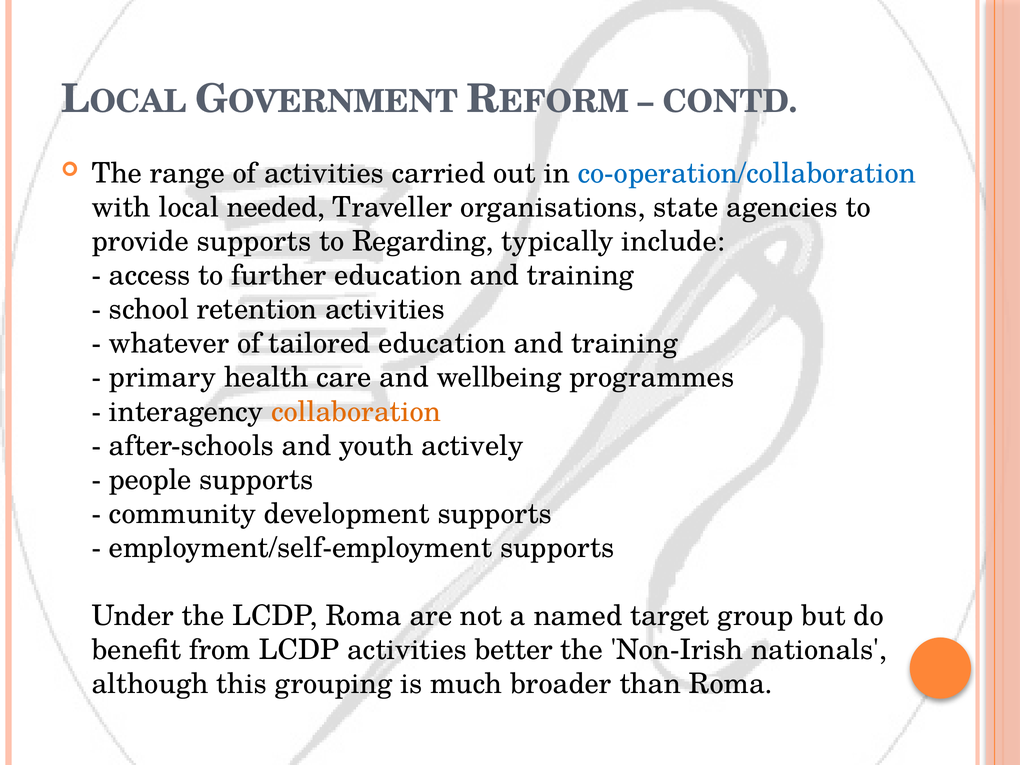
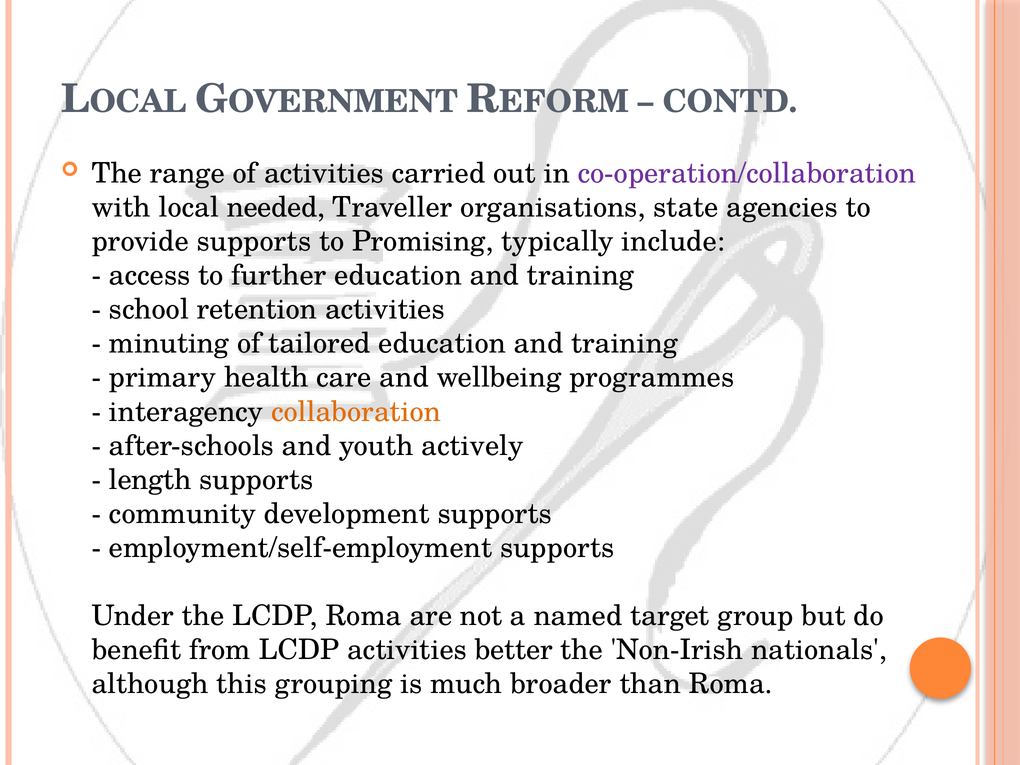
co-operation/collaboration colour: blue -> purple (747, 174)
Regarding: Regarding -> Promising (423, 242)
whatever: whatever -> minuting (169, 344)
people: people -> length (150, 480)
